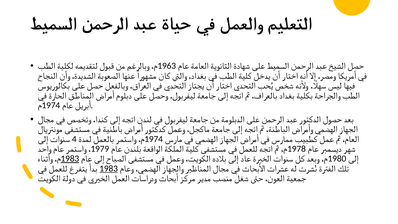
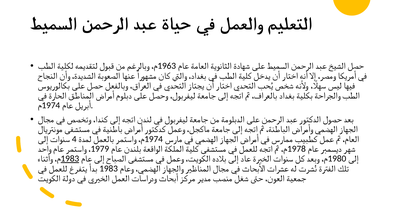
1983 underline: present -> none (109, 168)
